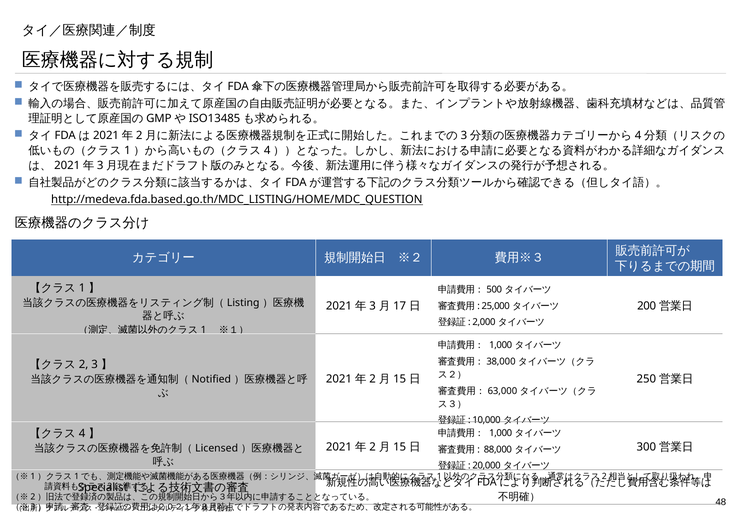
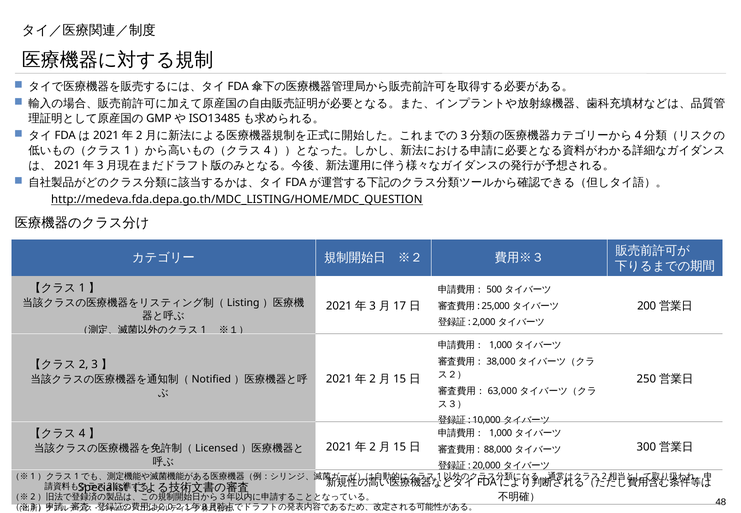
http://medeva.fda.based.go.th/MDC_LISTING/HOME/MDC_QUESTION: http://medeva.fda.based.go.th/MDC_LISTING/HOME/MDC_QUESTION -> http://medeva.fda.depa.go.th/MDC_LISTING/HOME/MDC_QUESTION (237, 200)
